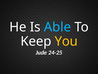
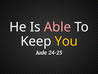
Able colour: light blue -> pink (57, 27)
